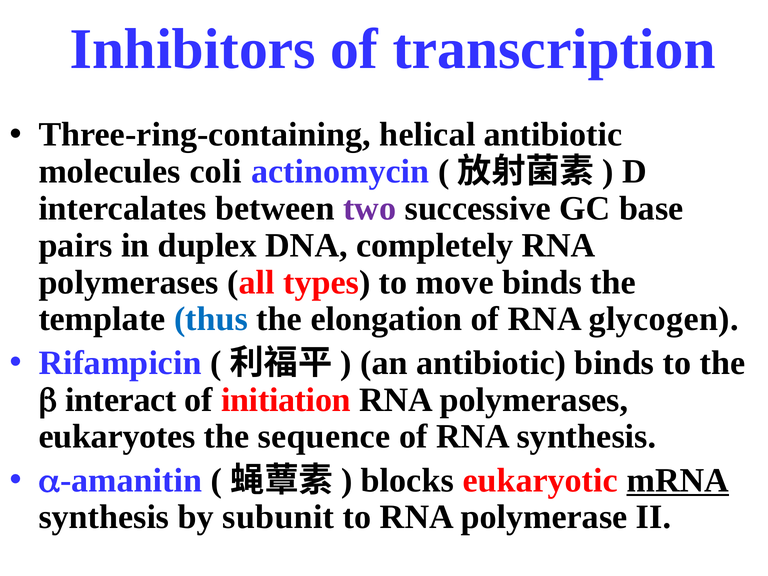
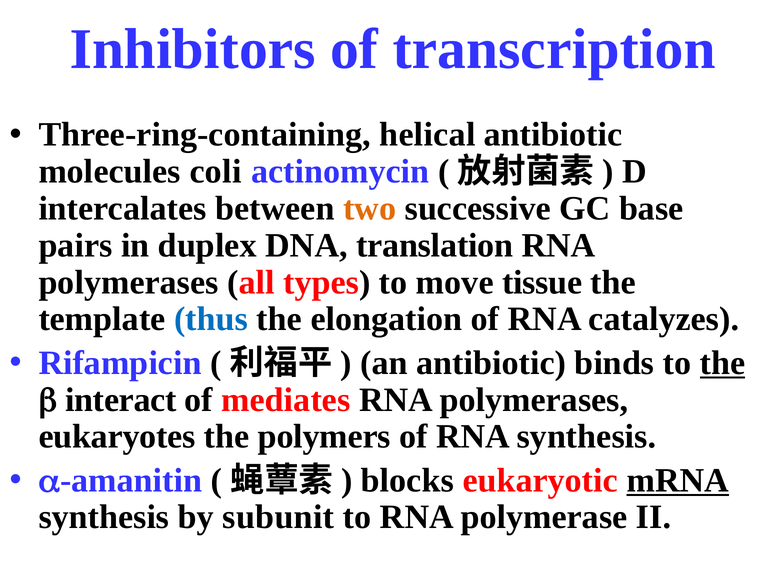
two colour: purple -> orange (370, 208)
completely: completely -> translation (435, 245)
move binds: binds -> tissue (542, 282)
glycogen: glycogen -> catalyzes (664, 319)
the underline: none -> present (723, 363)
initiation: initiation -> mediates (286, 400)
sequence: sequence -> polymers (324, 437)
